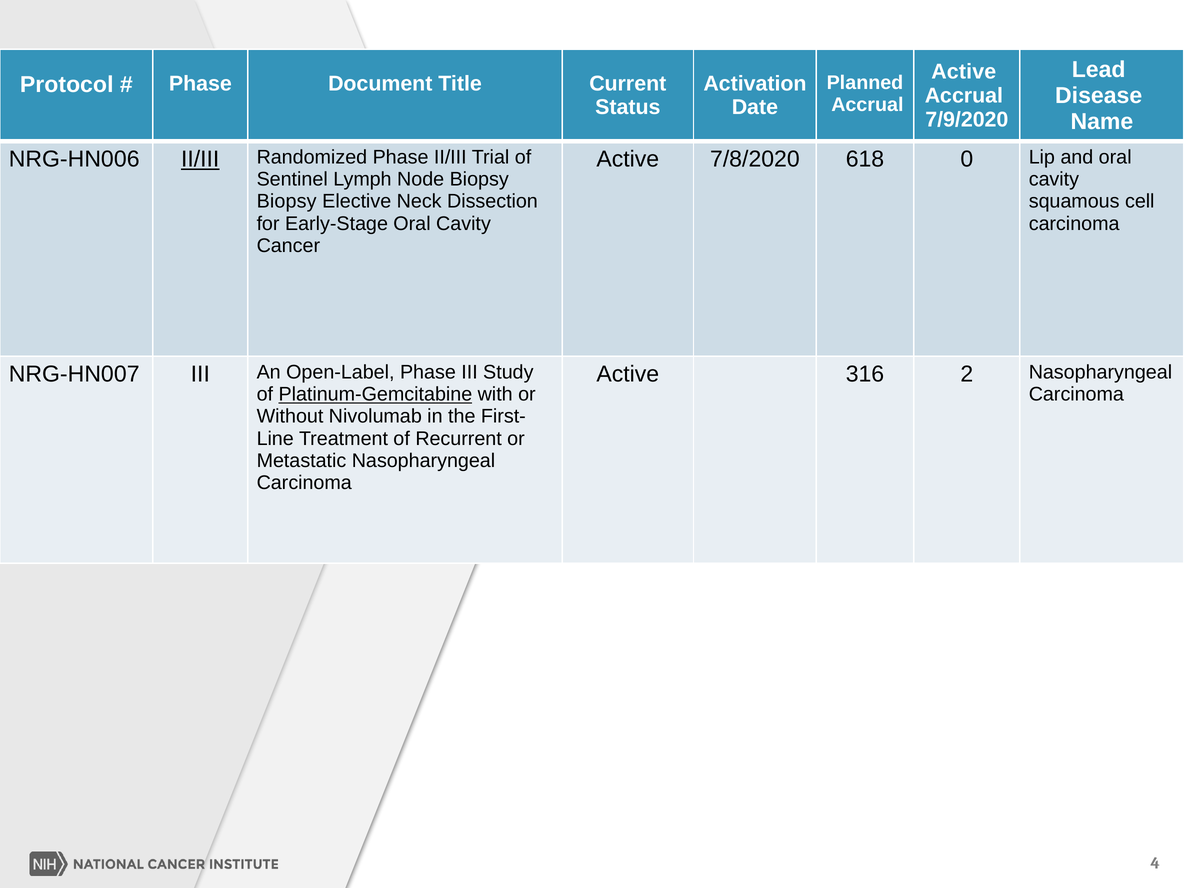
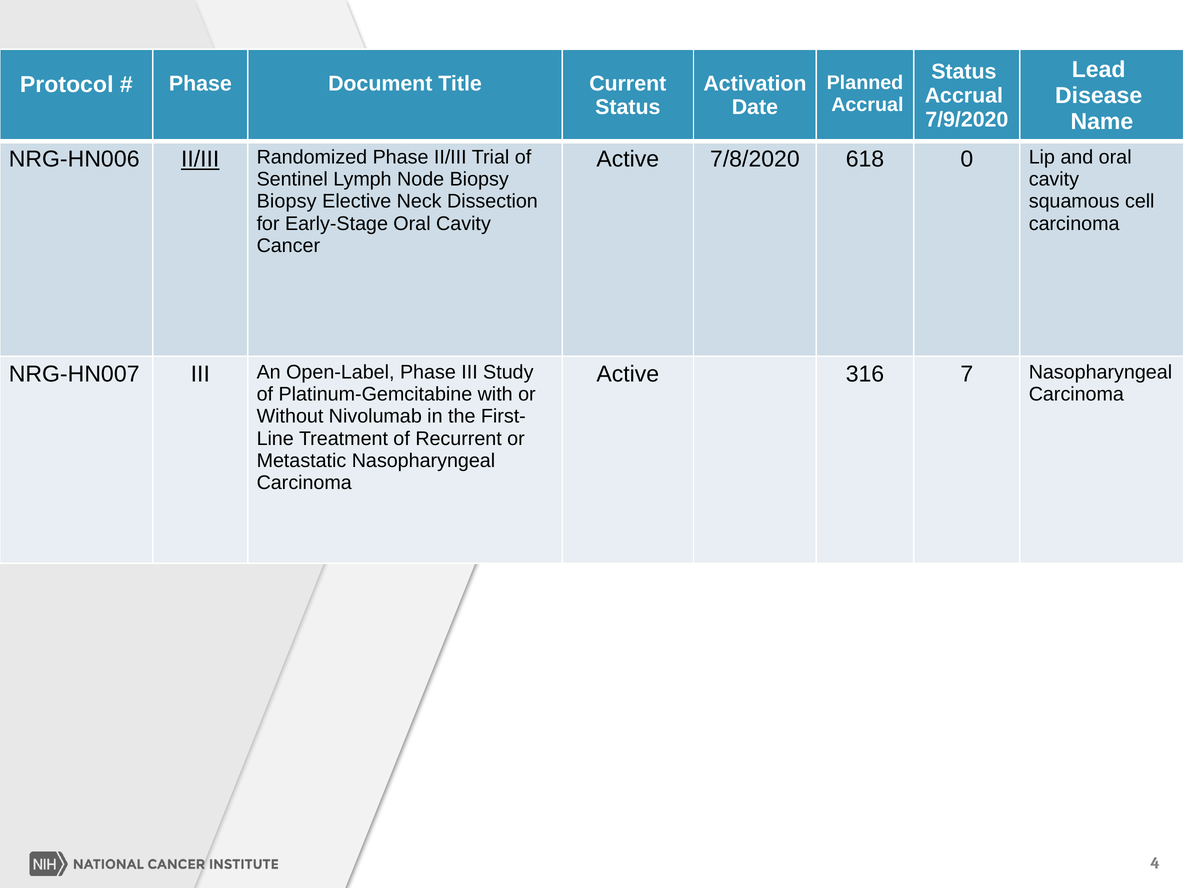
Active: Active -> Status (964, 72)
2: 2 -> 7 (967, 374)
Platinum-Gemcitabine underline: present -> none (375, 394)
